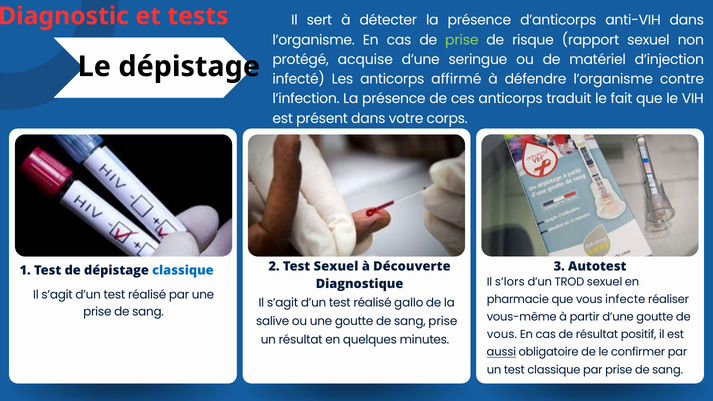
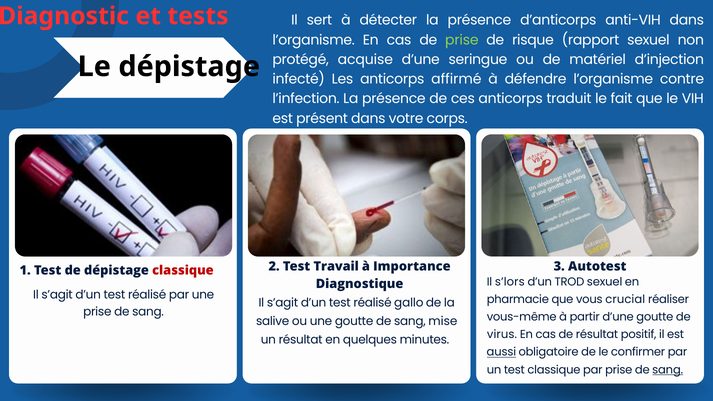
classique colour: blue -> red (183, 270)
Test Sexuel: Sexuel -> Travail (336, 266)
Découverte: Découverte -> Importance (412, 266)
infecte: infecte -> crucial (625, 300)
sang prise: prise -> mise (443, 321)
vous: vous -> virus (502, 335)
sang underline: none -> present (668, 370)
